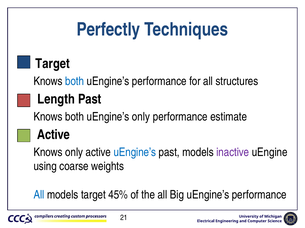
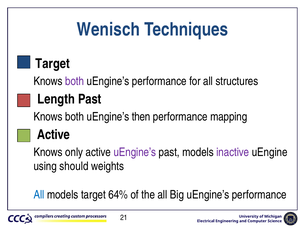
Perfectly: Perfectly -> Wenisch (108, 30)
both colour: blue -> purple (75, 81)
uEngine’s only: only -> then (141, 117)
estimate: estimate -> mapping (229, 117)
uEngine’s colour: blue -> purple (135, 153)
coarse: coarse -> should (74, 167)
45%: 45% -> 64% (118, 195)
